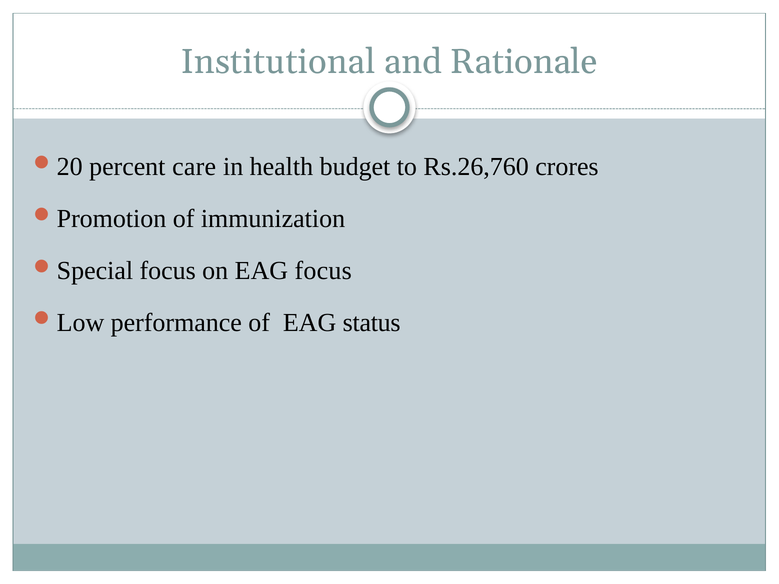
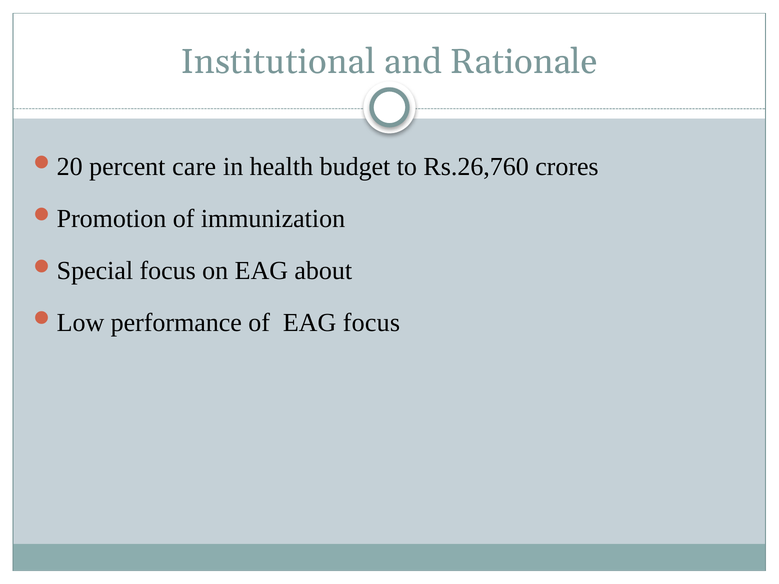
EAG focus: focus -> about (323, 271)
EAG status: status -> focus (371, 323)
